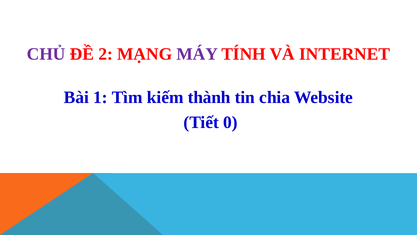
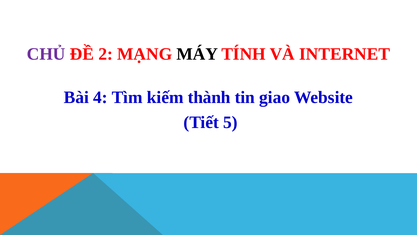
MÁY colour: purple -> black (197, 54)
1: 1 -> 4 (100, 97)
chia: chia -> giao (275, 97)
0: 0 -> 5 (230, 122)
